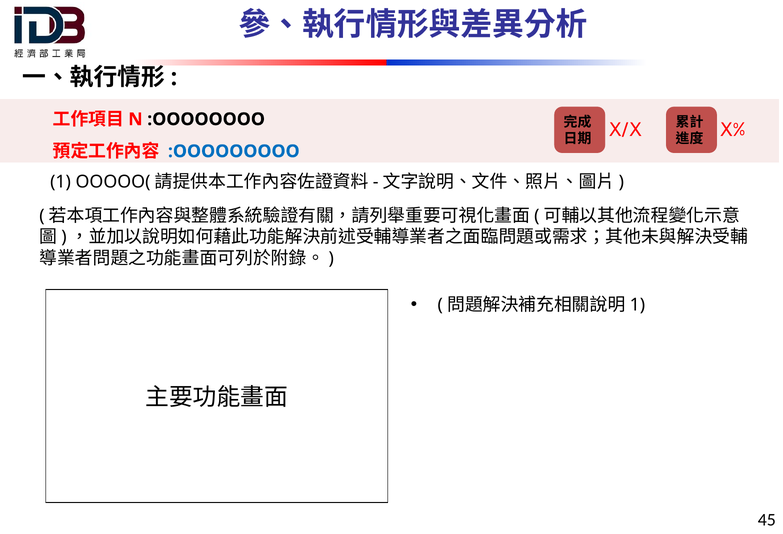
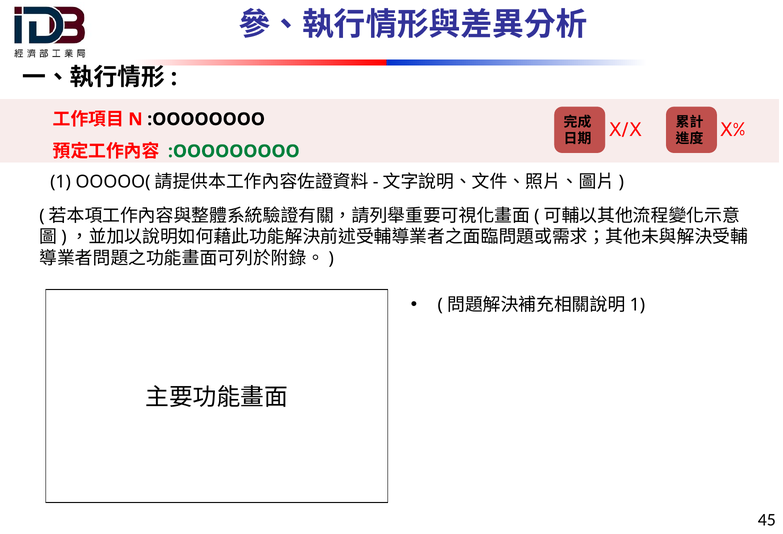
:OOOOOOOOO colour: blue -> green (234, 151)
